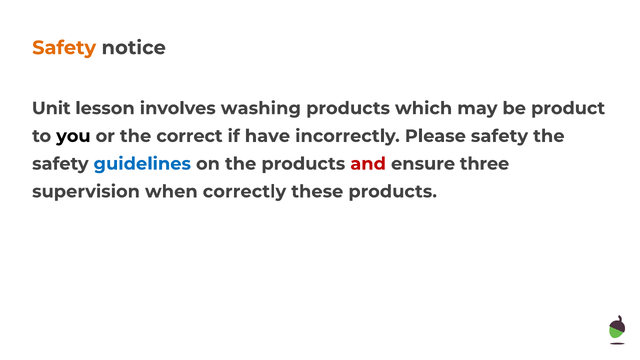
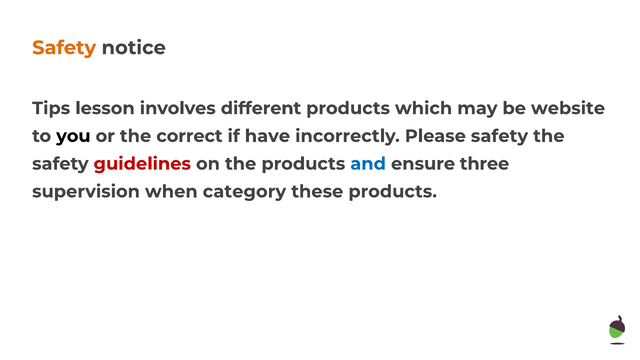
Unit: Unit -> Tips (51, 108)
washing: washing -> different (261, 108)
product: product -> website (568, 108)
guidelines colour: blue -> red (142, 164)
and colour: red -> blue (368, 164)
correctly: correctly -> category (244, 192)
